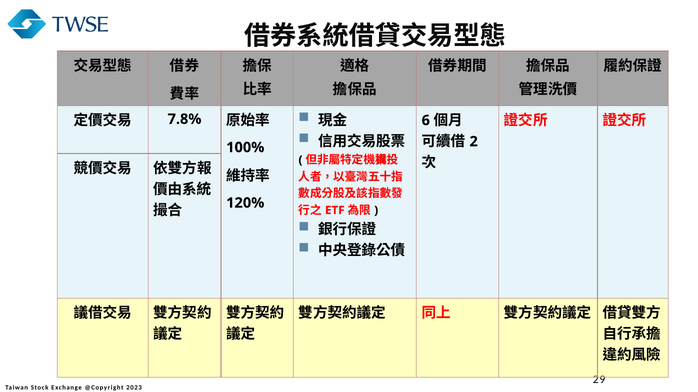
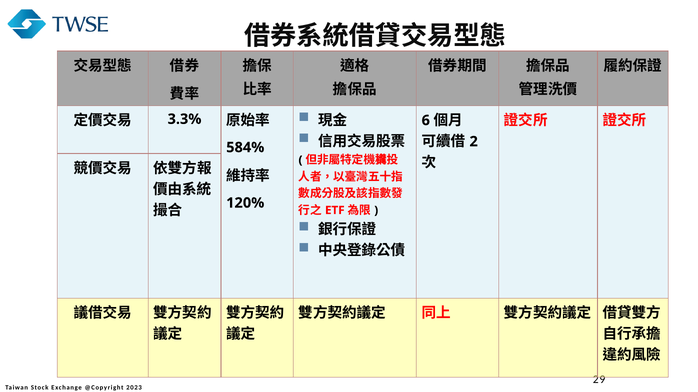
7.8%: 7.8% -> 3.3% (185, 119)
100%: 100% -> 584% (245, 148)
